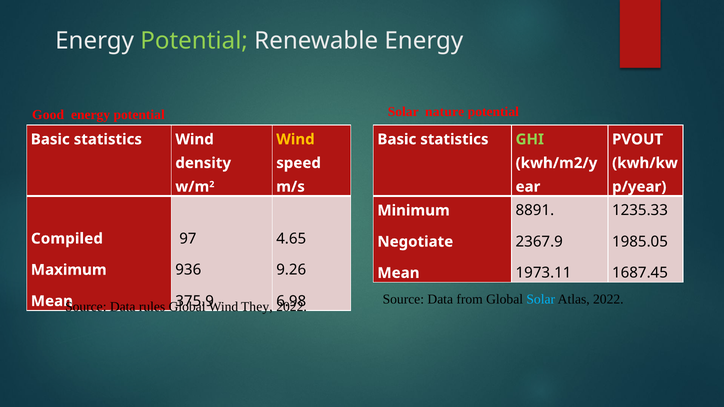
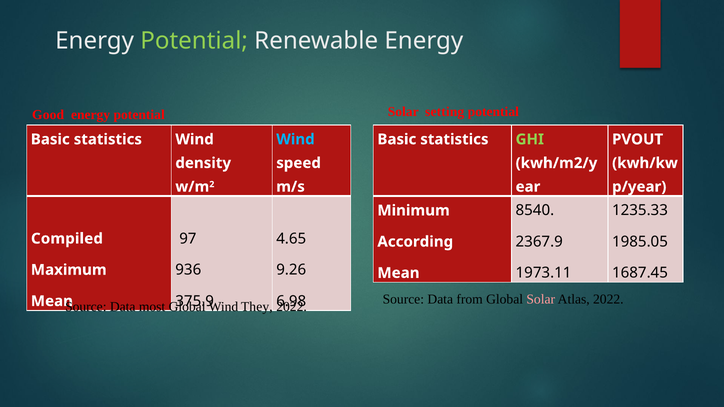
nature: nature -> setting (445, 112)
Wind colour: yellow -> light blue (295, 139)
8891: 8891 -> 8540 (535, 211)
Negotiate: Negotiate -> According (415, 242)
Solar colour: light blue -> pink (541, 299)
rules: rules -> most (152, 307)
